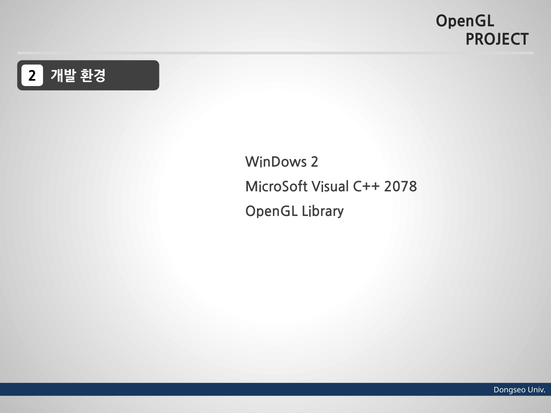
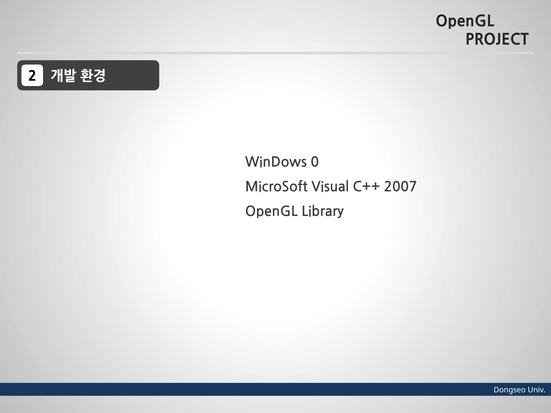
WinDows 2: 2 -> 0 (315, 162)
2078: 2078 -> 2007 (401, 187)
